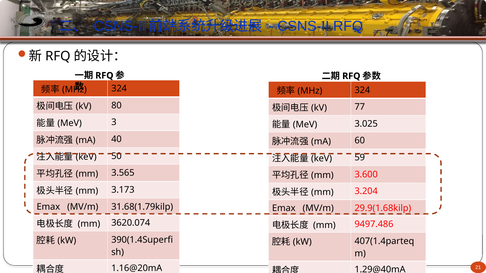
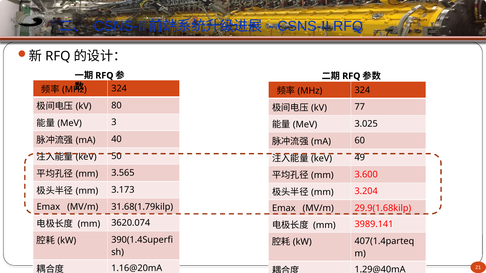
59: 59 -> 49 (360, 158)
9497.486: 9497.486 -> 3989.141 (374, 225)
